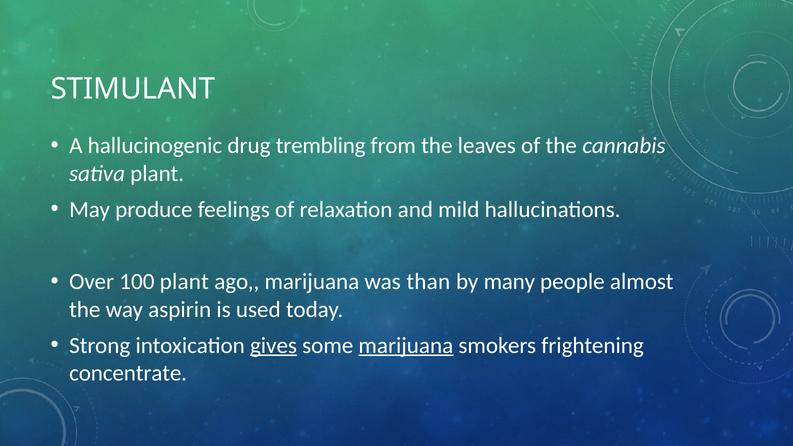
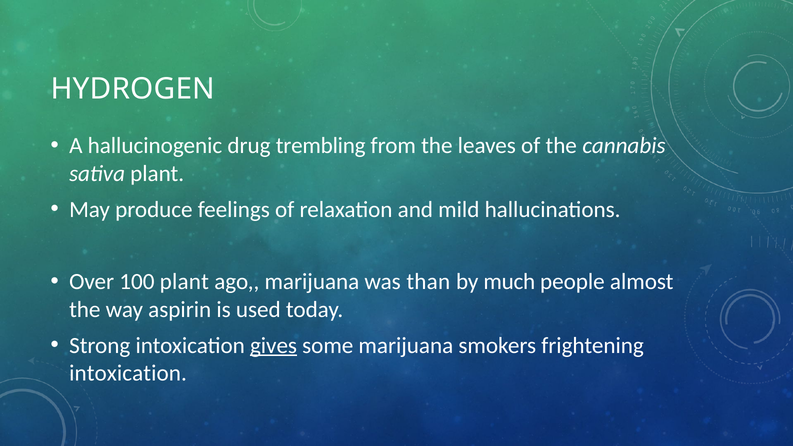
STIMULANT: STIMULANT -> HYDROGEN (133, 89)
many: many -> much (509, 282)
marijuana underline: present -> none (406, 346)
concentrate: concentrate -> intoxication (128, 373)
